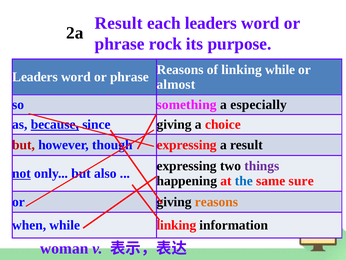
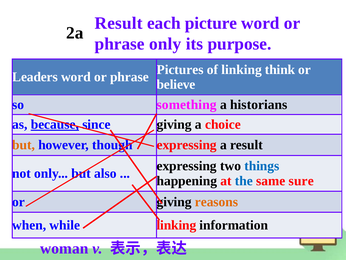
each leaders: leaders -> picture (211, 23)
phrase rock: rock -> only (165, 44)
Reasons: Reasons -> Pictures (180, 69)
linking while: while -> think (280, 69)
almost: almost -> believe (176, 84)
especially: especially -> historians (259, 105)
but colour: red -> orange (24, 145)
things colour: purple -> blue (262, 166)
not underline: present -> none (22, 173)
